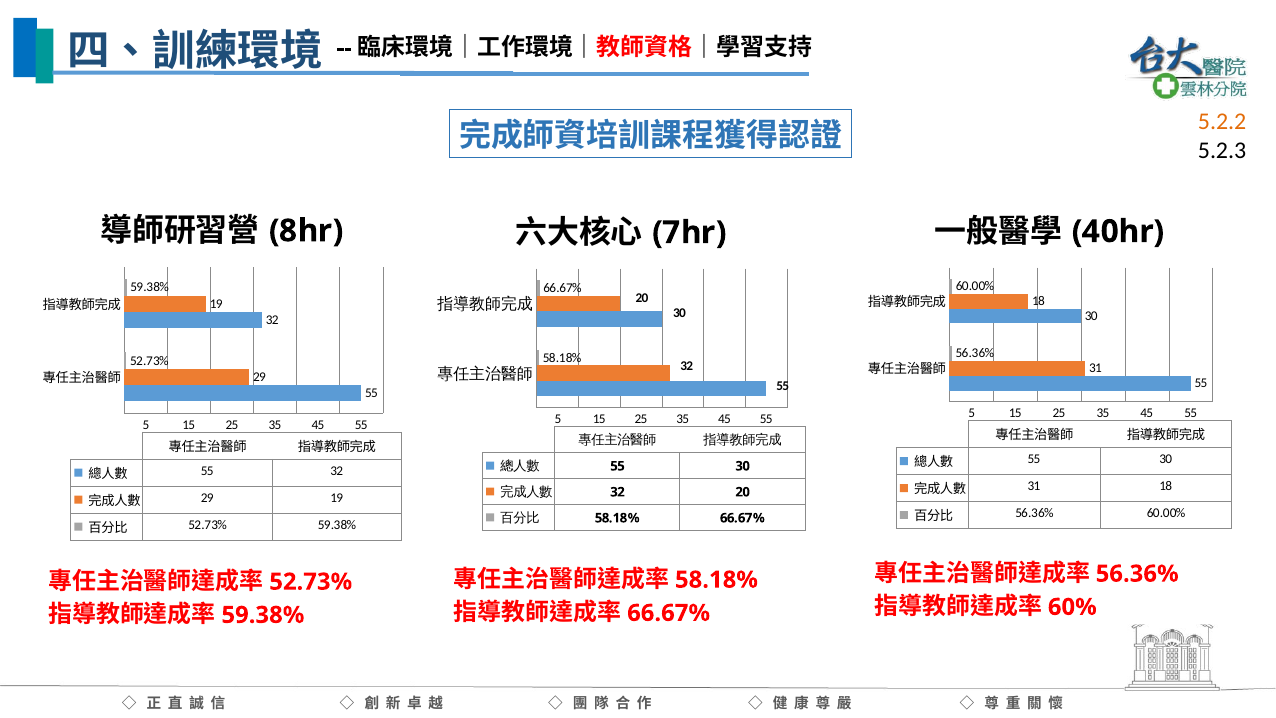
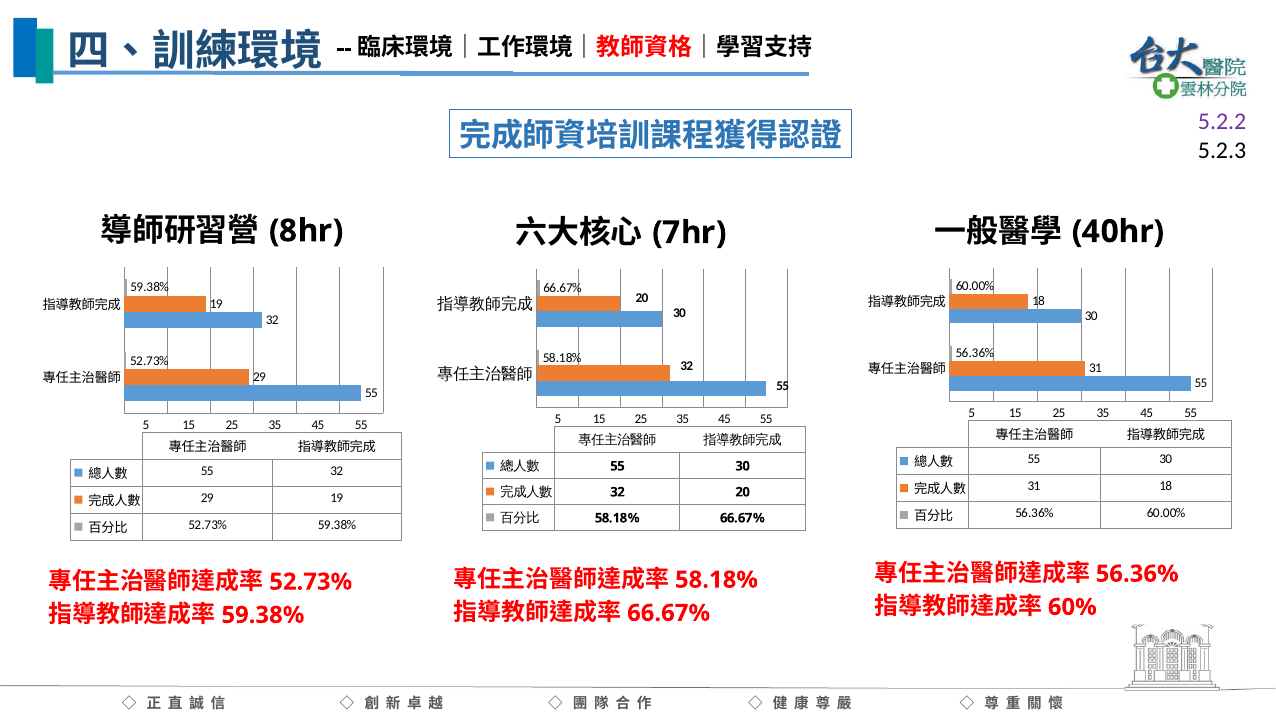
5.2.2 colour: orange -> purple (1222, 122)
